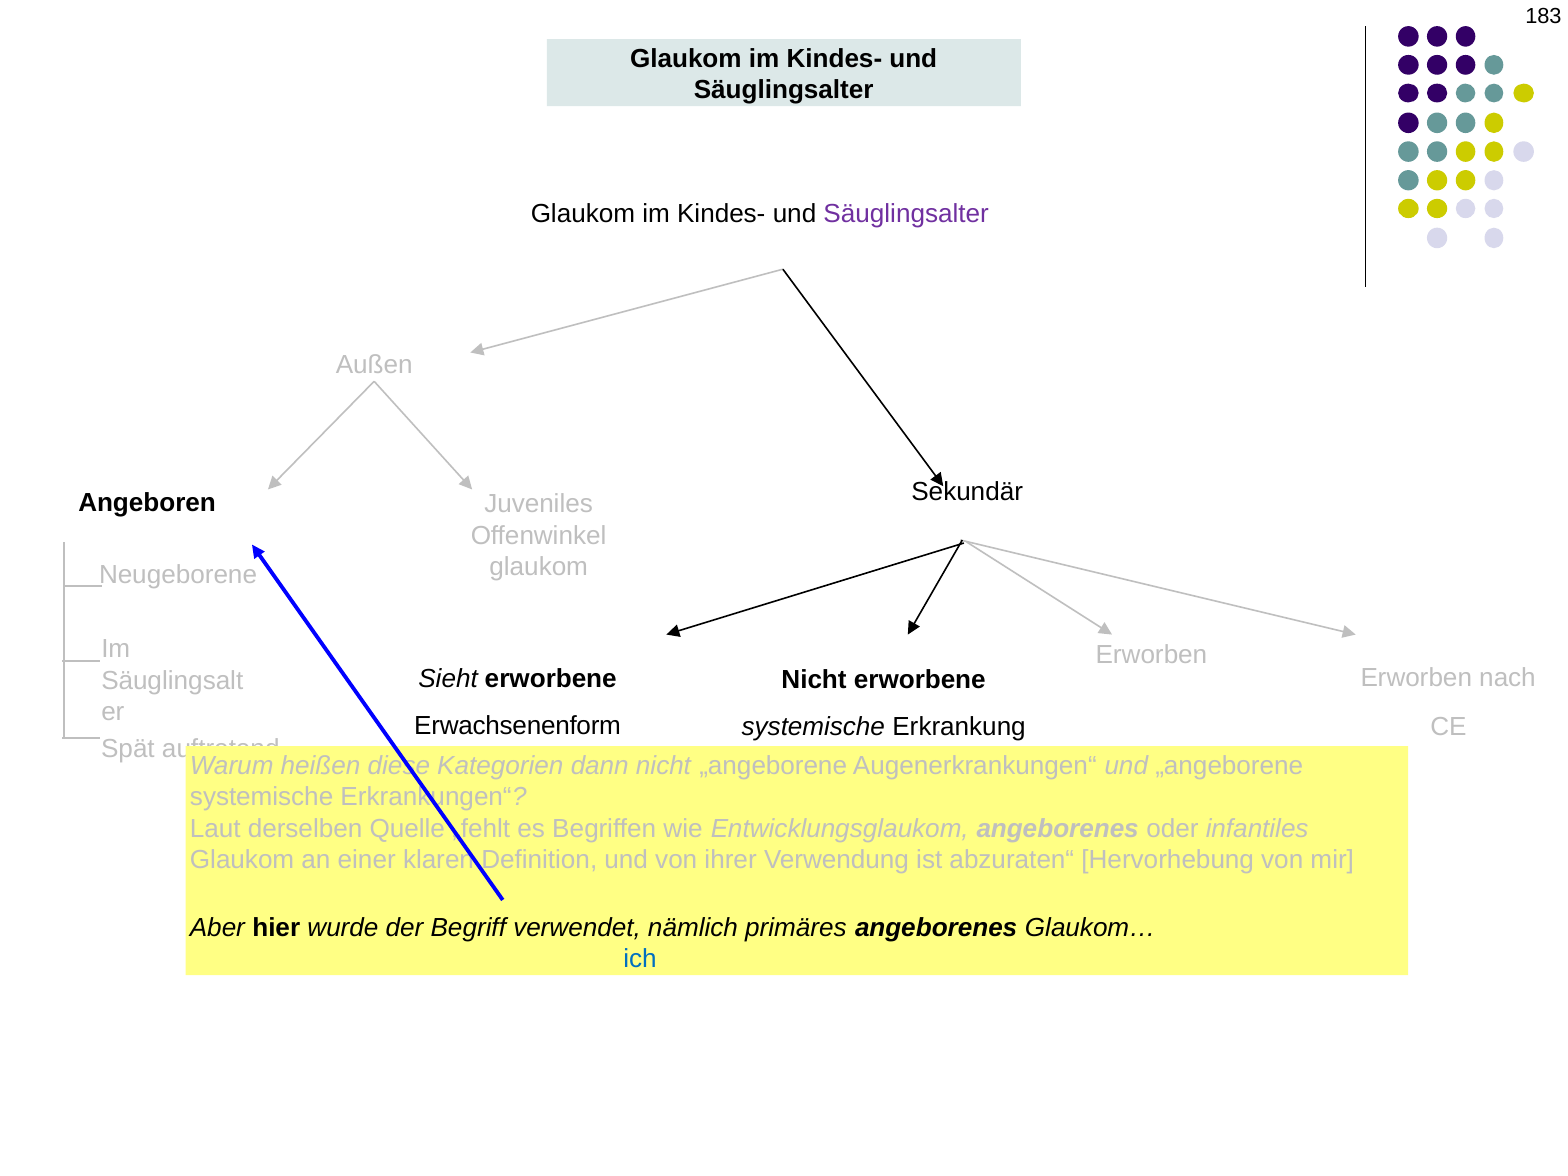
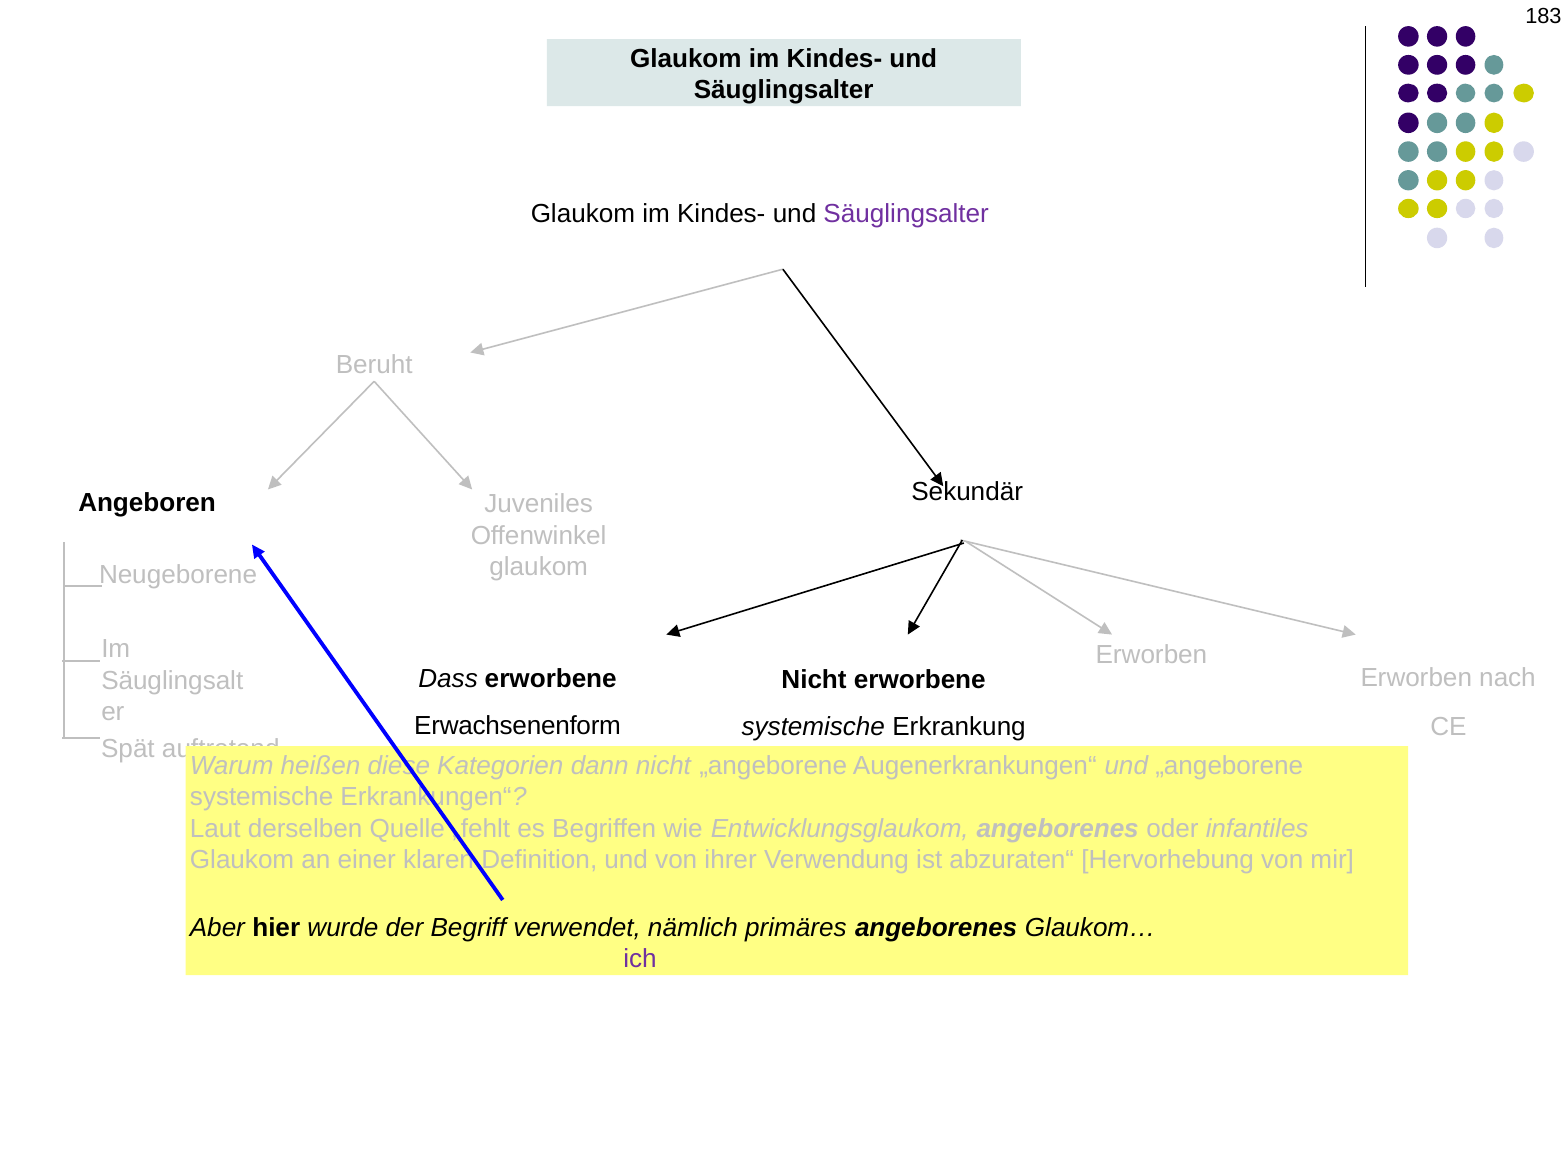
Außen: Außen -> Beruht (374, 365)
Sieht: Sieht -> Dass (448, 679)
ich colour: blue -> purple (640, 959)
